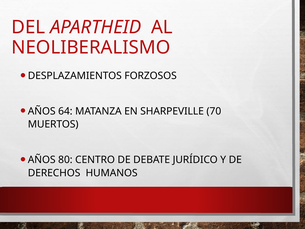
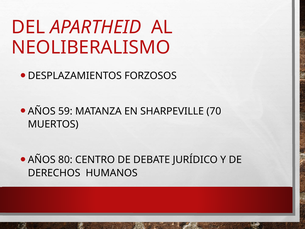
64: 64 -> 59 (65, 111)
